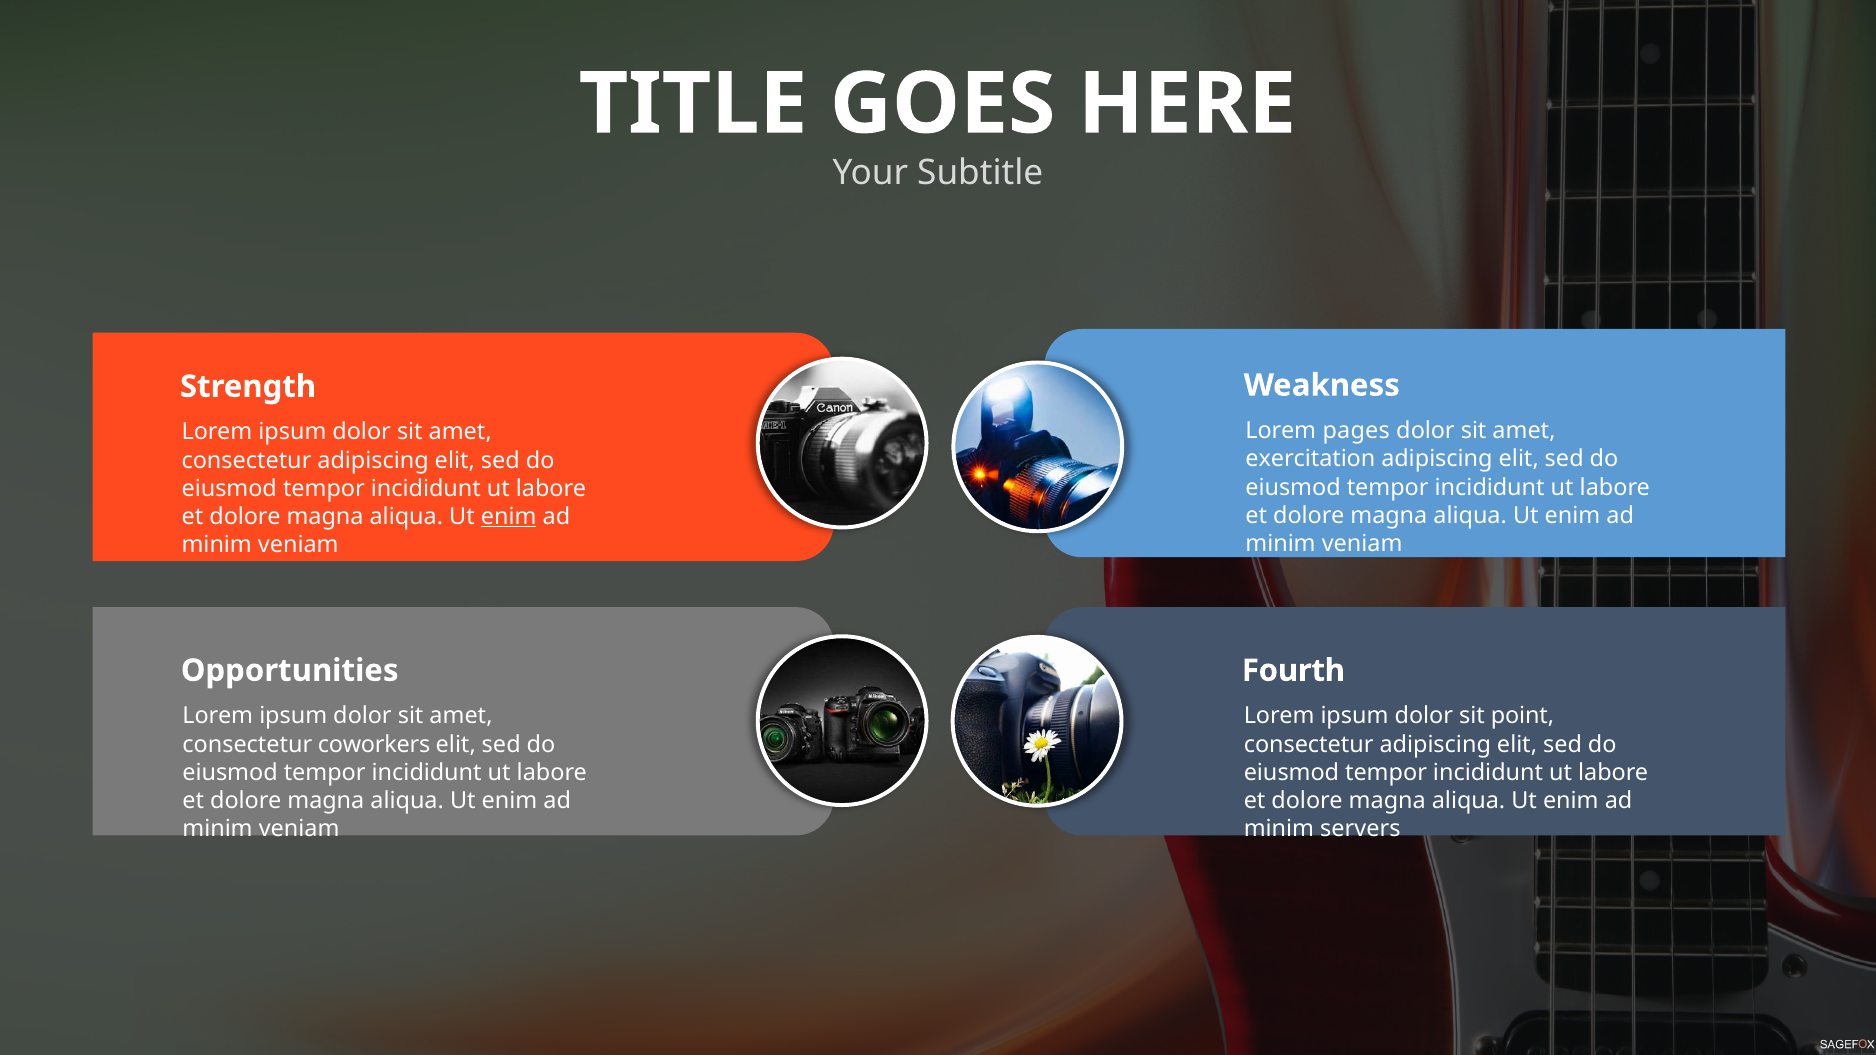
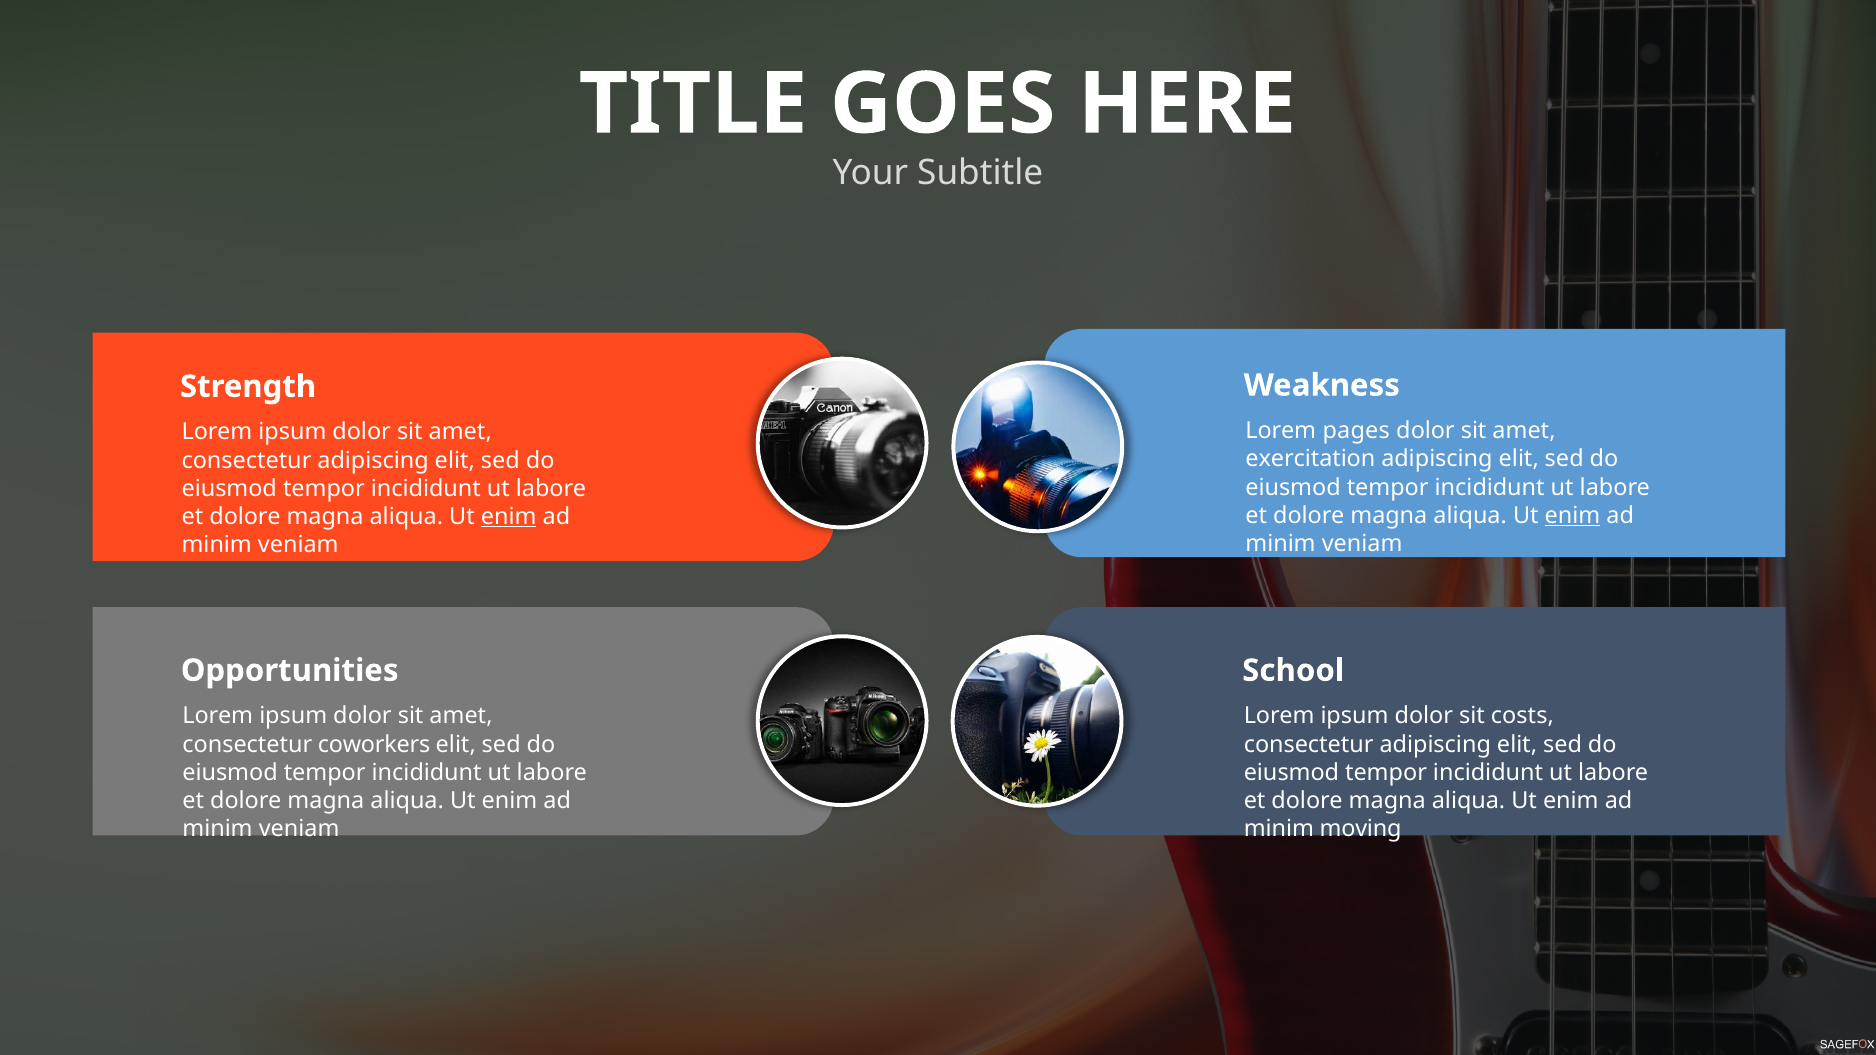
enim underline: none -> present (1572, 516)
Fourth: Fourth -> School (1293, 671)
point: point -> costs (1522, 716)
servers: servers -> moving (1361, 829)
